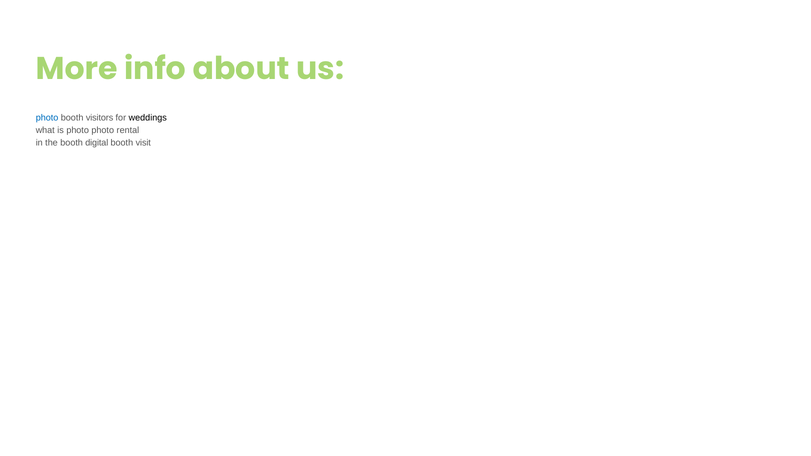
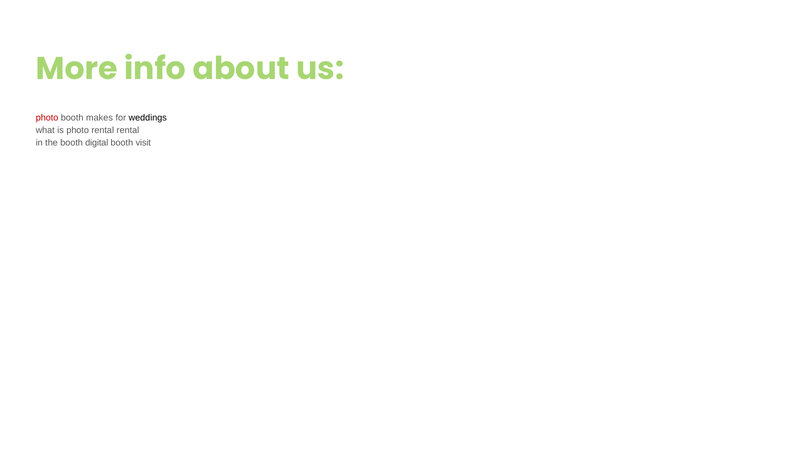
photo colour: blue -> red (47, 118)
visitors: visitors -> makes (99, 118)
photo photo: photo -> rental (103, 130)
